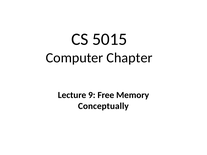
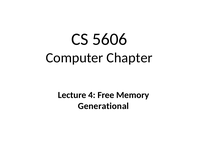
5015: 5015 -> 5606 (110, 39)
9: 9 -> 4 (92, 95)
Conceptually: Conceptually -> Generational (103, 106)
